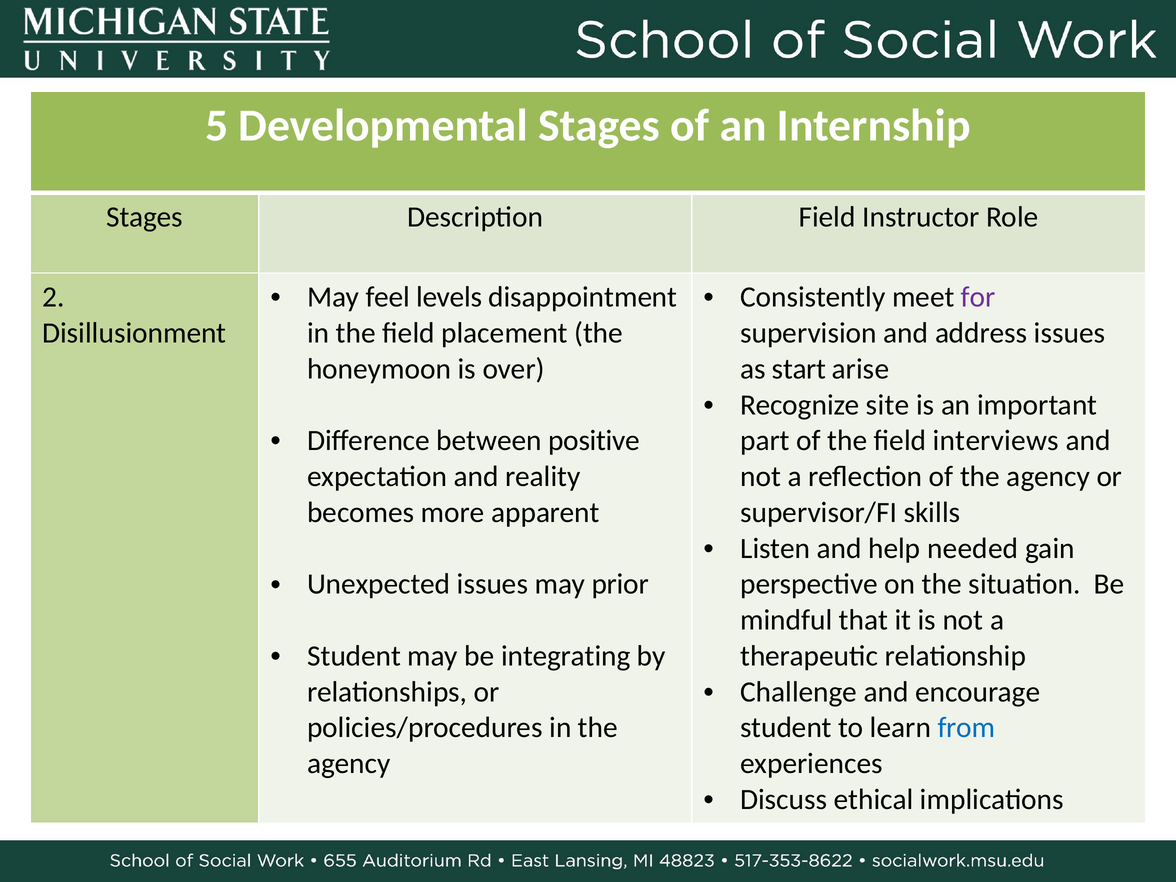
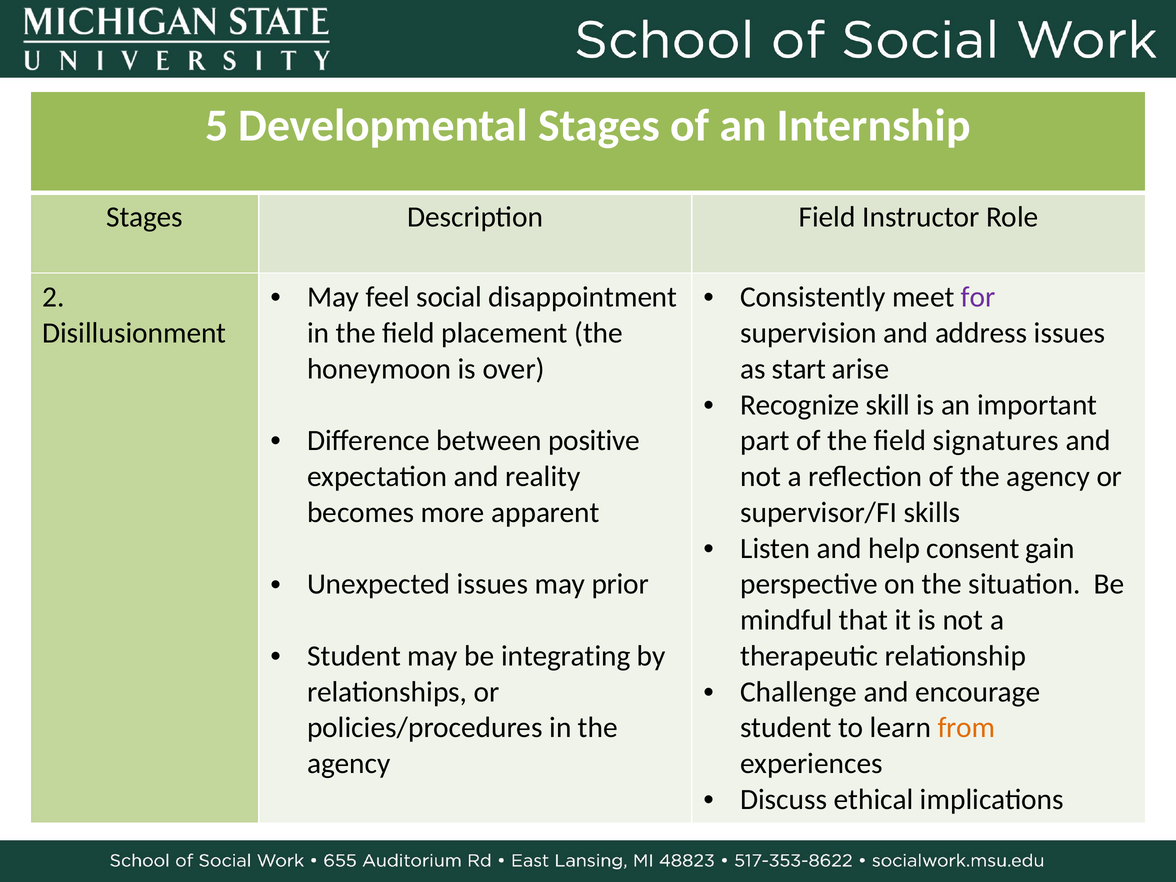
levels: levels -> social (449, 297)
site: site -> skill (888, 405)
interviews: interviews -> signatures (996, 441)
needed: needed -> consent (973, 548)
from colour: blue -> orange (966, 728)
